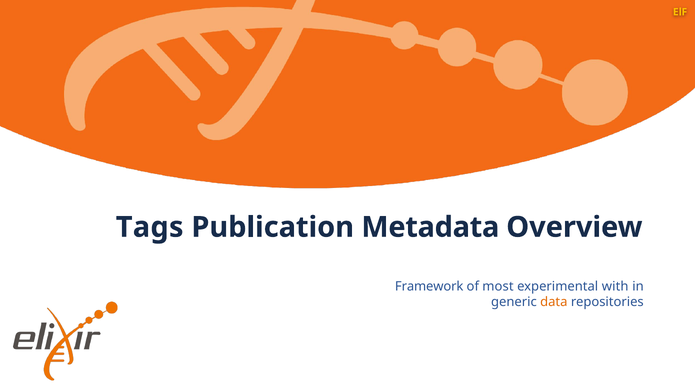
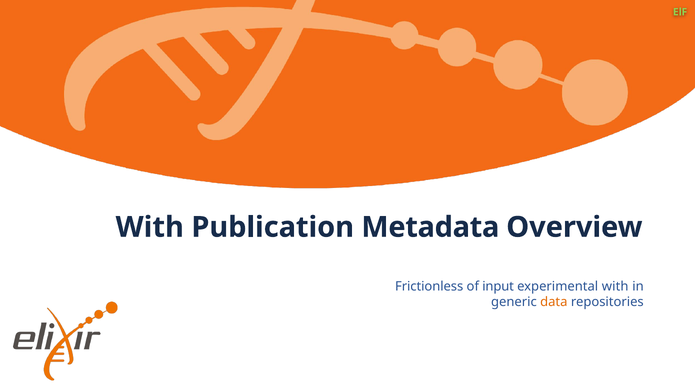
ElF colour: yellow -> light green (680, 12)
Tags: Tags -> With (150, 227)
Framework: Framework -> Frictionless (429, 286)
most: most -> input (498, 286)
